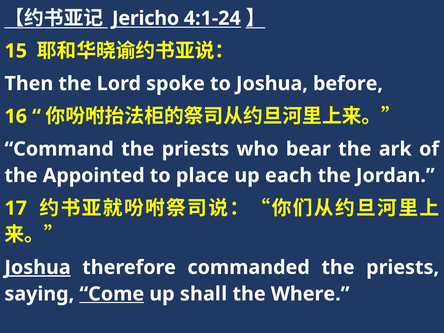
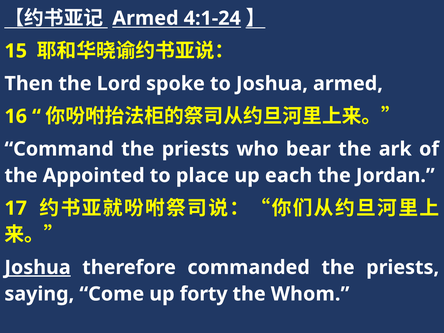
Jericho: Jericho -> Armed (145, 18)
Joshua before: before -> armed (348, 84)
Come underline: present -> none (112, 294)
shall: shall -> forty (204, 294)
Where: Where -> Whom (310, 294)
